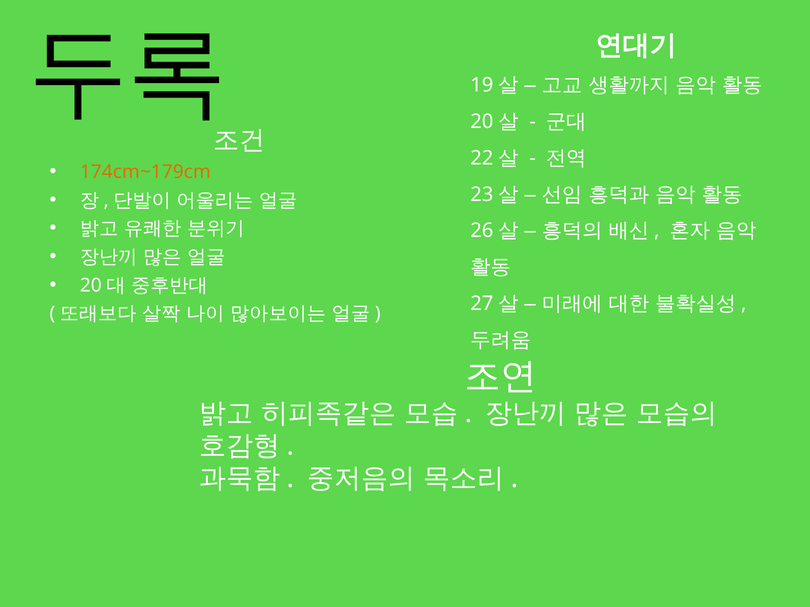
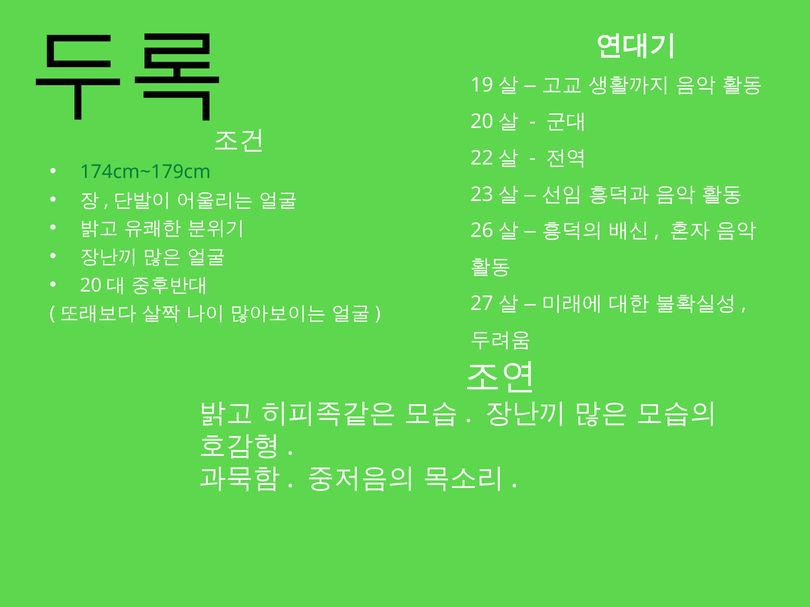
174cm~179cm colour: orange -> green (145, 172)
